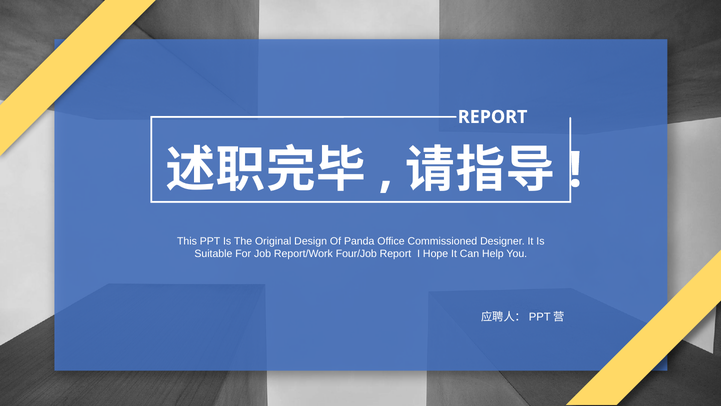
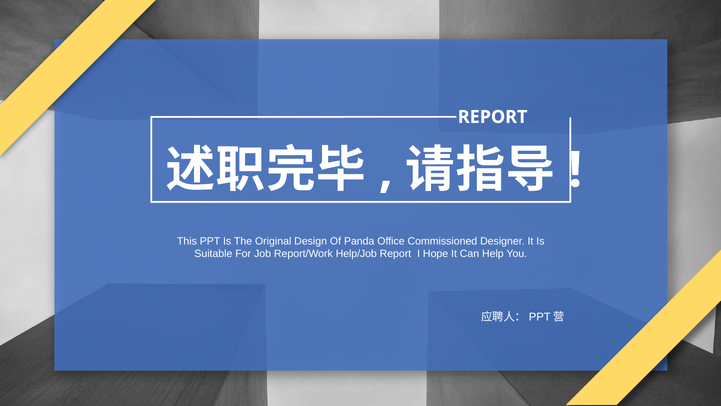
Four/Job: Four/Job -> Help/Job (356, 253)
